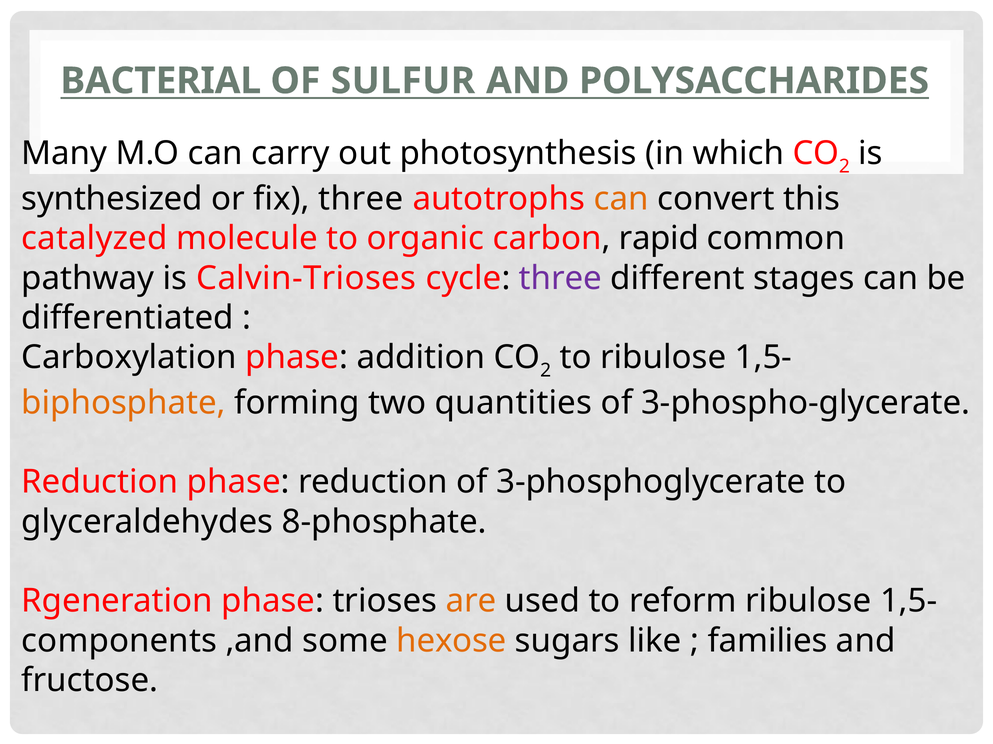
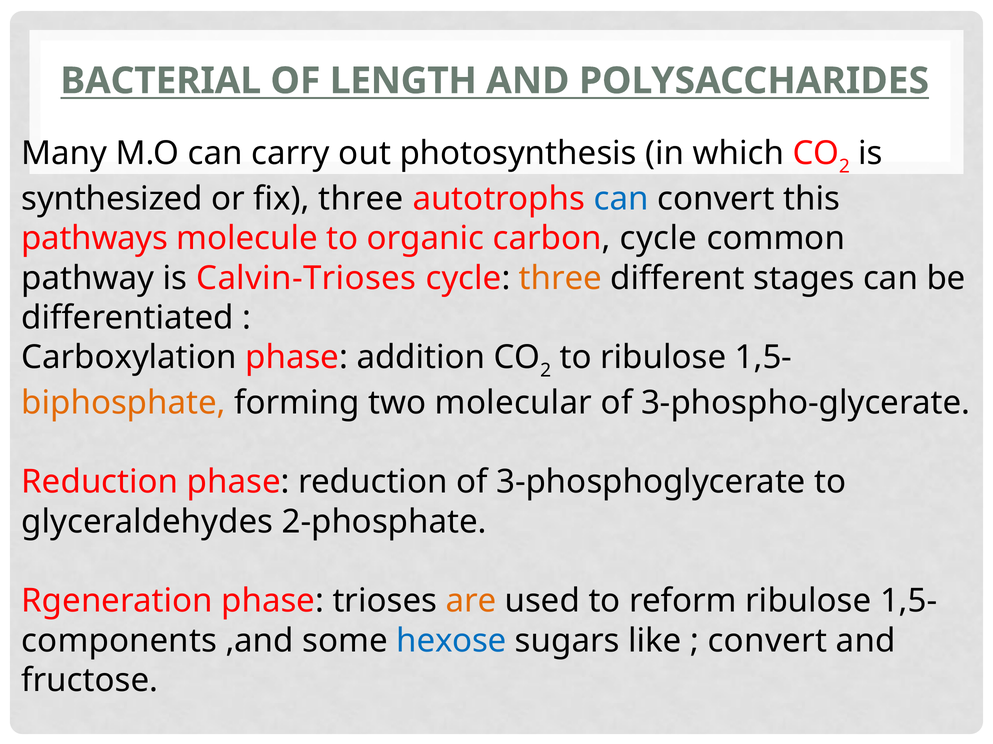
SULFUR: SULFUR -> LENGTH (403, 81)
can colour: orange -> blue (621, 199)
catalyzed: catalyzed -> pathways (95, 239)
carbon rapid: rapid -> cycle (658, 239)
three colour: purple -> orange (560, 278)
quantities: quantities -> molecular (514, 403)
8-phosphate: 8-phosphate -> 2-phosphate (384, 522)
hexose colour: orange -> blue (451, 641)
families: families -> convert (767, 641)
